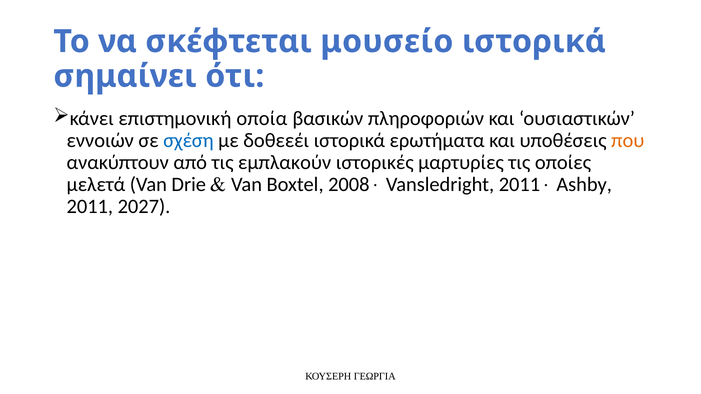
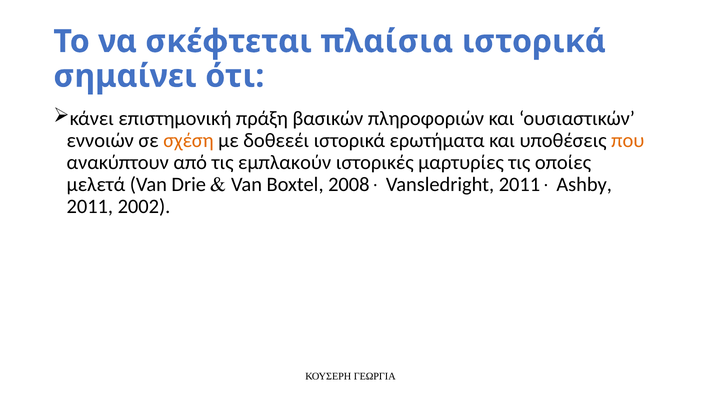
μουσείο: μουσείο -> πλαίσια (387, 42)
οποία: οποία -> πράξη (262, 119)
σχέση colour: blue -> orange (188, 141)
2027: 2027 -> 2002 (144, 207)
